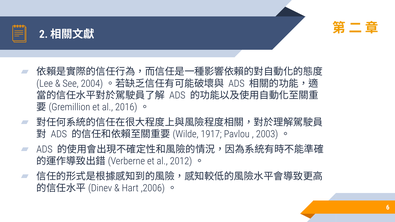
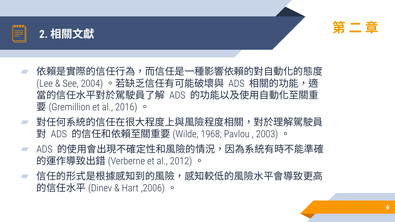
1917: 1917 -> 1968 (211, 134)
